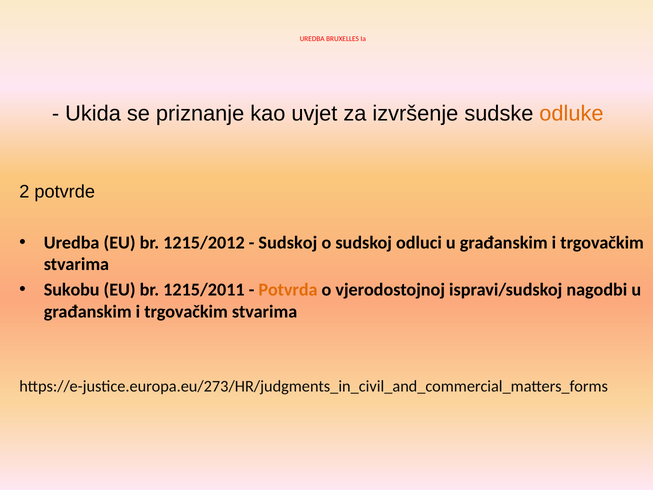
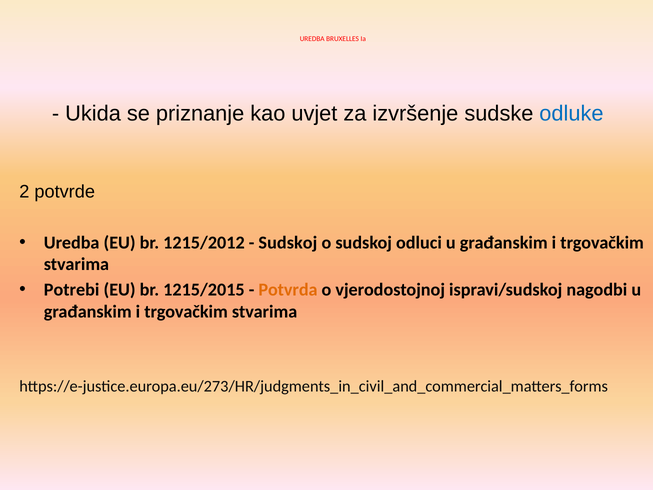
odluke colour: orange -> blue (571, 114)
Sukobu: Sukobu -> Potrebi (72, 290)
1215/2011: 1215/2011 -> 1215/2015 (204, 290)
